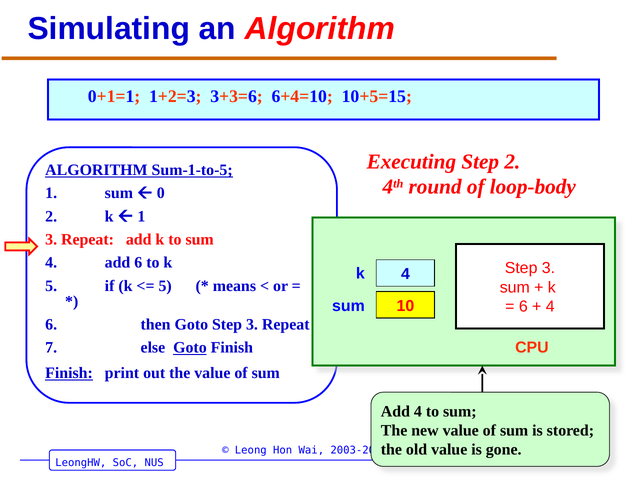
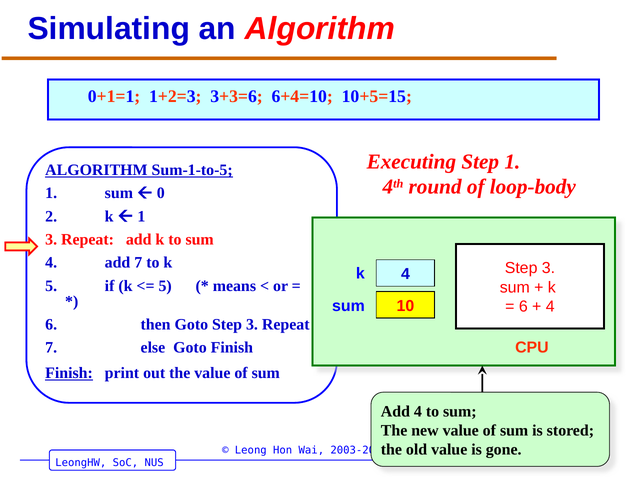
Step 2: 2 -> 1 (512, 162)
add 6: 6 -> 7 (138, 263)
Goto underline: present -> none (190, 348)
